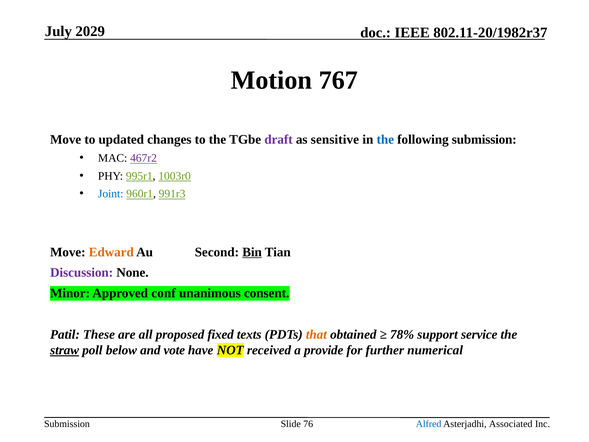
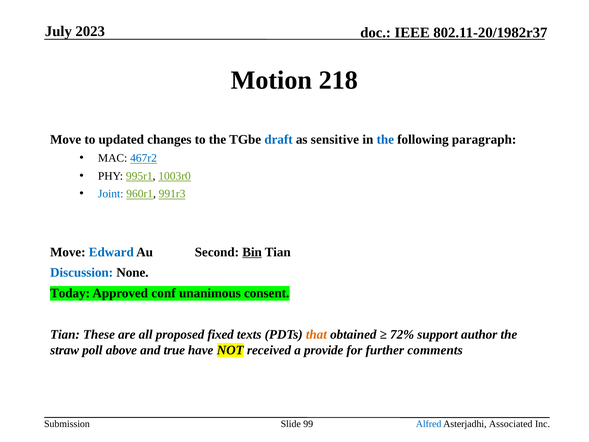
2029: 2029 -> 2023 (90, 31)
767: 767 -> 218 (338, 80)
draft colour: purple -> blue (278, 139)
following submission: submission -> paragraph (484, 139)
467r2 colour: purple -> blue (144, 158)
Edward colour: orange -> blue (111, 252)
Discussion colour: purple -> blue (82, 273)
Minor: Minor -> Today (70, 293)
Patil: Patil -> Tian (65, 334)
78%: 78% -> 72% (402, 334)
service: service -> author (479, 334)
straw underline: present -> none (65, 350)
below: below -> above (121, 350)
vote: vote -> true (174, 350)
numerical: numerical -> comments (435, 350)
76: 76 -> 99 (308, 424)
